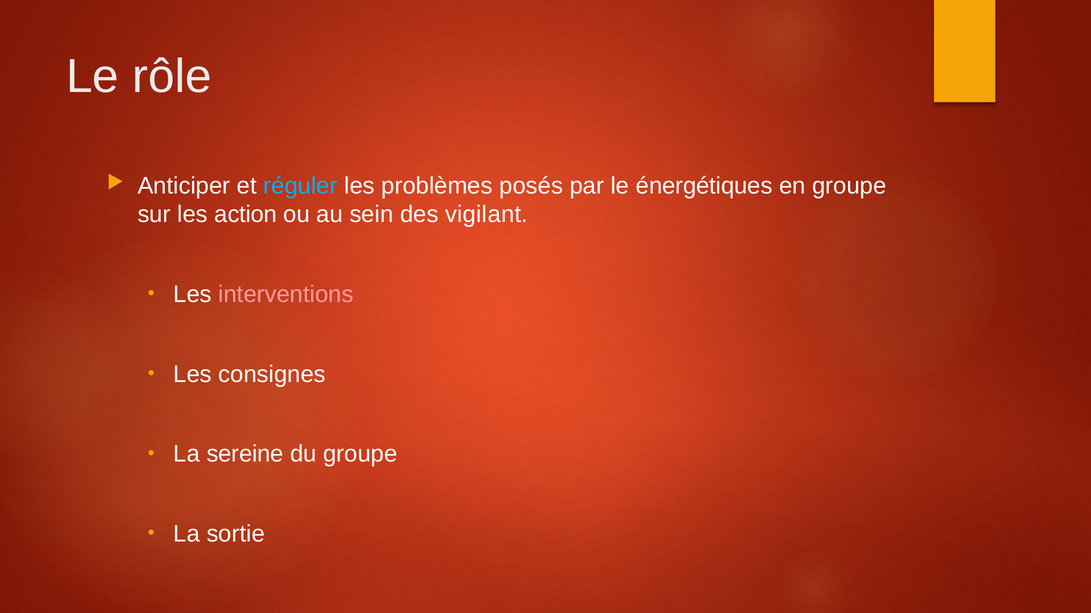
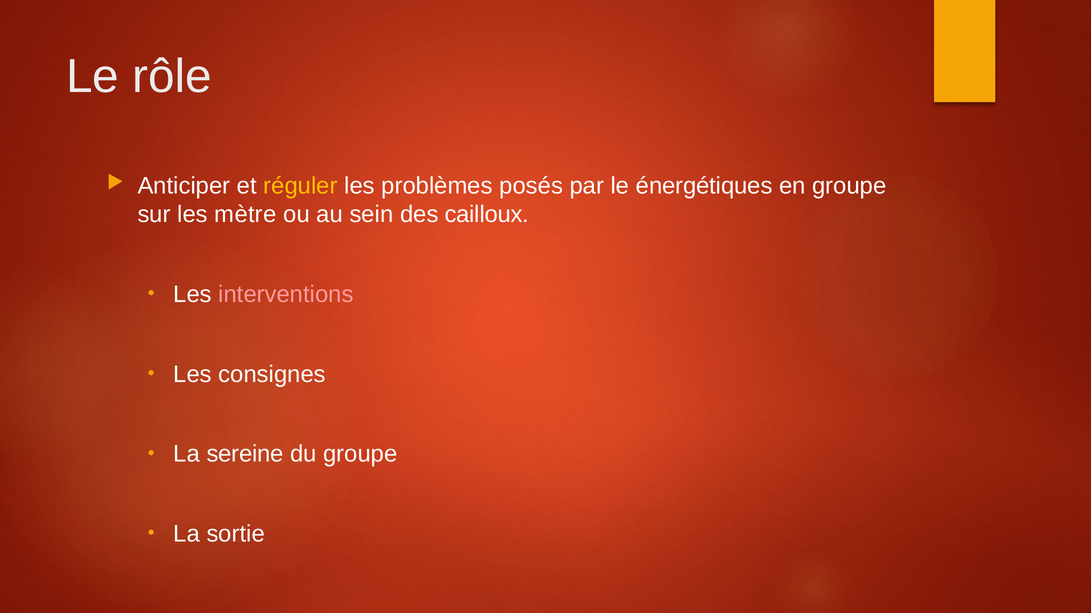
réguler colour: light blue -> yellow (301, 186)
action: action -> mètre (245, 215)
vigilant: vigilant -> cailloux (487, 215)
